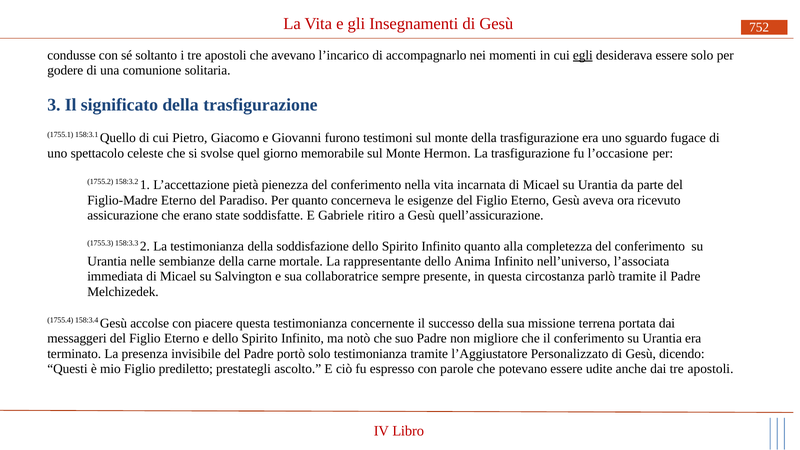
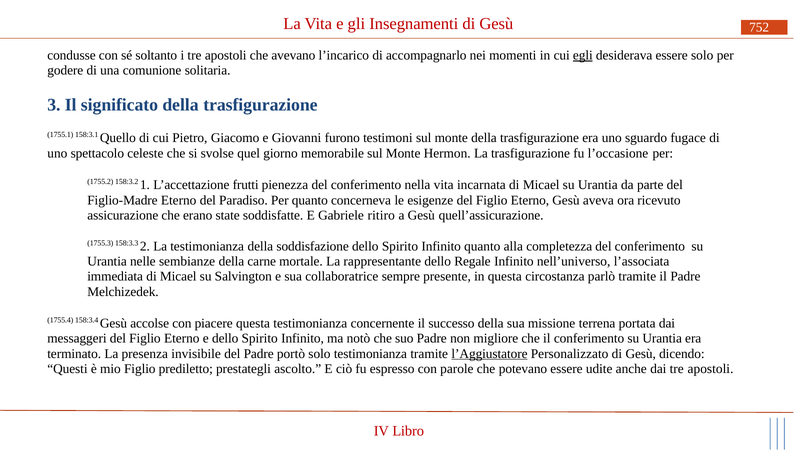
pietà: pietà -> frutti (246, 185)
Anima: Anima -> Regale (472, 262)
l’Aggiustatore underline: none -> present (490, 354)
